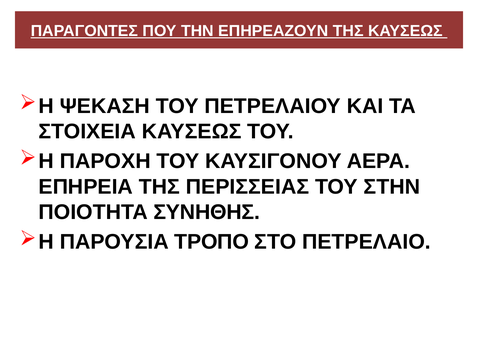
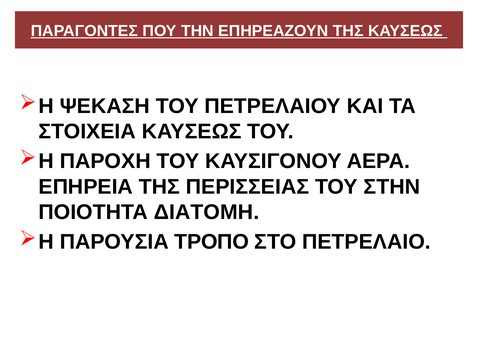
ΣΥΝΗΘΗΣ: ΣΥΝΗΘΗΣ -> ΔΙΑΤΟΜΗ (207, 212)
